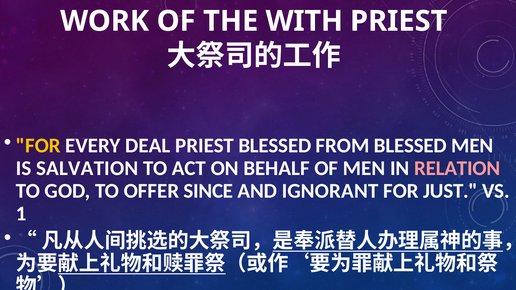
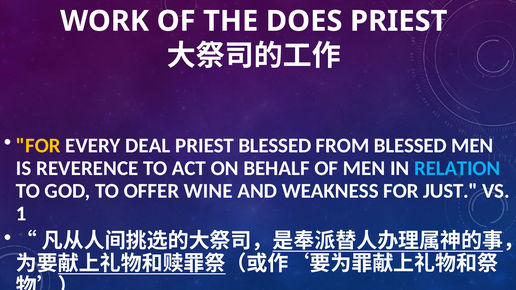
WITH: WITH -> DOES (304, 21)
SALVATION: SALVATION -> REVERENCE (87, 168)
RELATION colour: pink -> light blue (457, 168)
SINCE: SINCE -> WINE (208, 191)
IGNORANT: IGNORANT -> WEAKNESS (330, 191)
